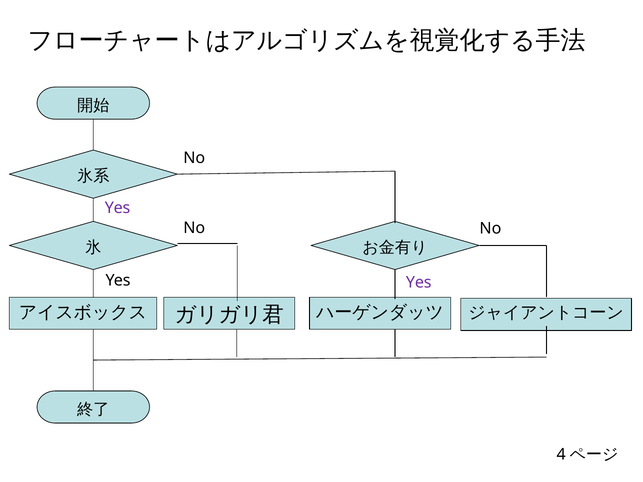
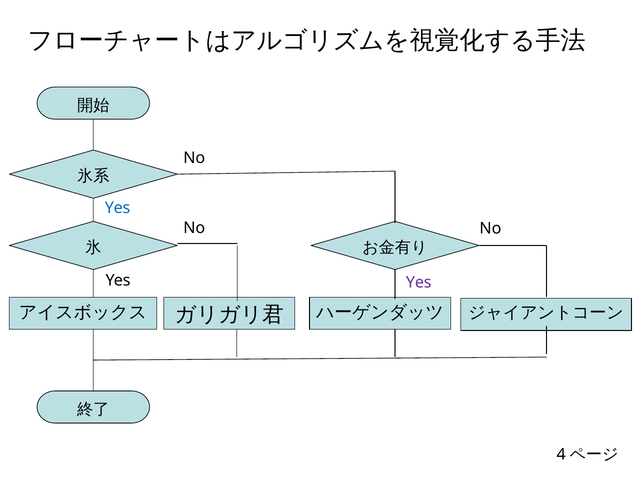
Yes colour: purple -> blue (118, 208)
